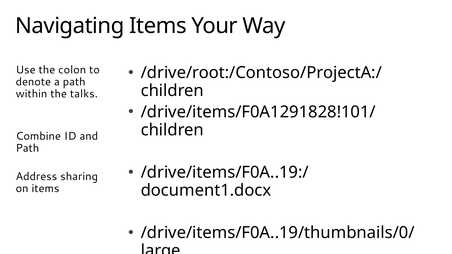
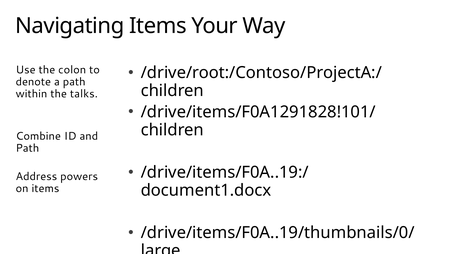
sharing: sharing -> powers (79, 177)
